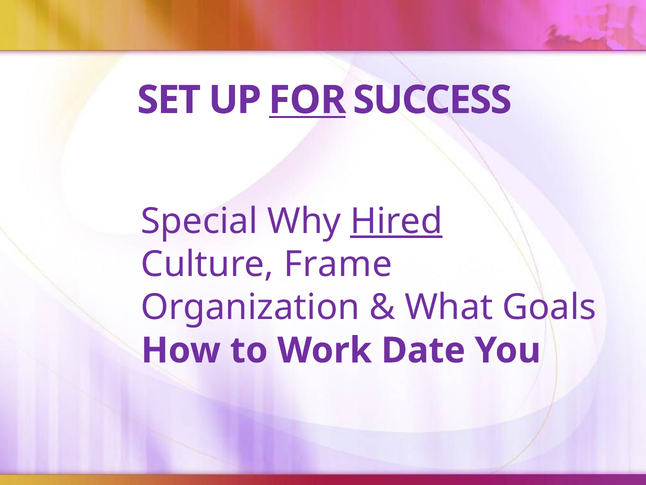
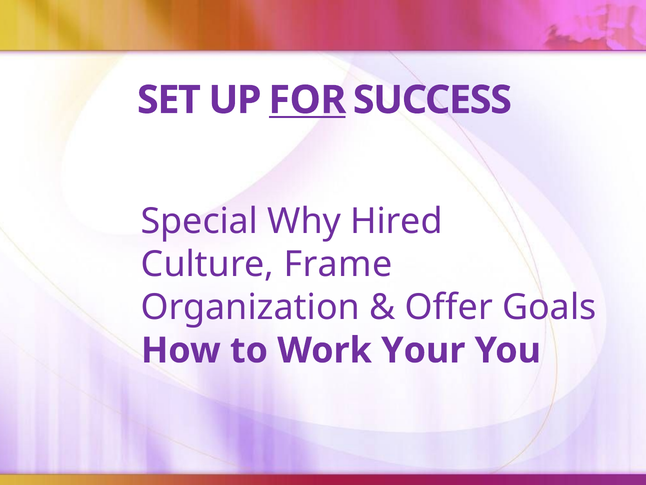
Hired underline: present -> none (396, 221)
What: What -> Offer (449, 307)
Date: Date -> Your (423, 350)
